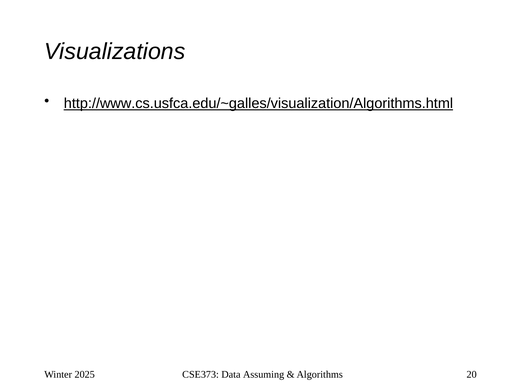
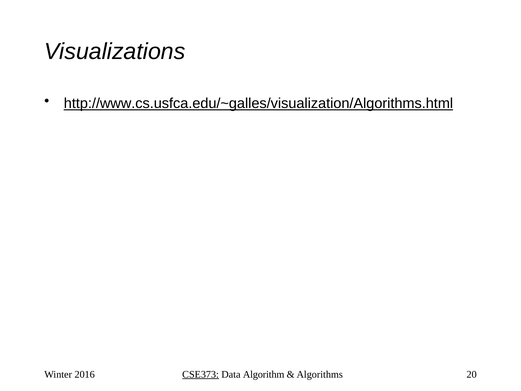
2025: 2025 -> 2016 (85, 374)
CSE373 underline: none -> present (201, 374)
Assuming: Assuming -> Algorithm (264, 374)
